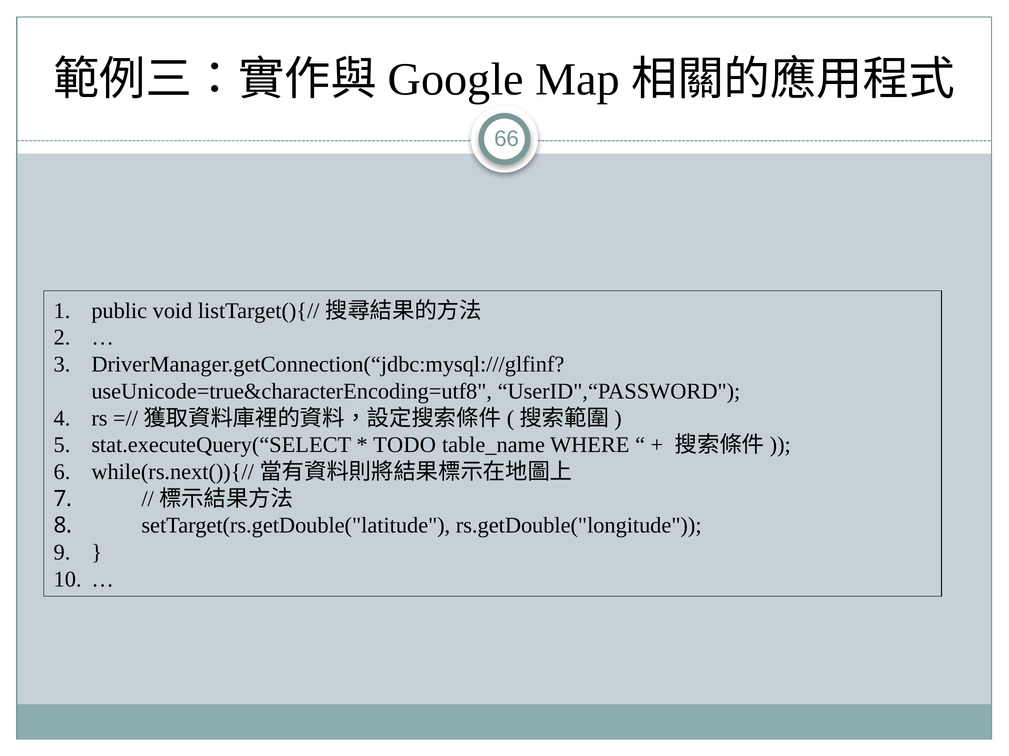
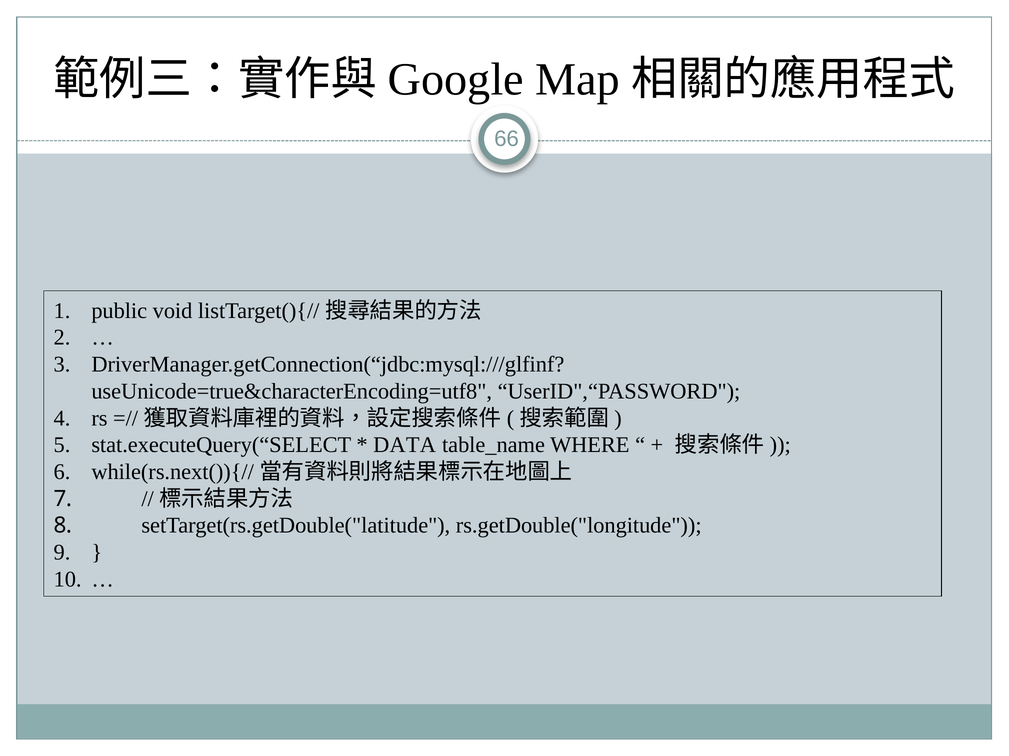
TODO: TODO -> DATA (405, 445)
